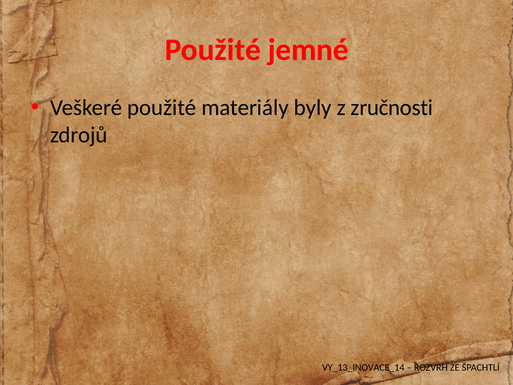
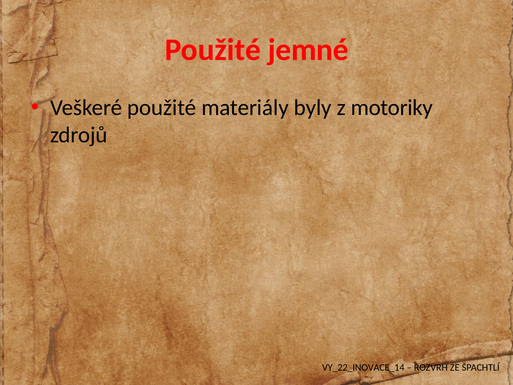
zručnosti: zručnosti -> motoriky (392, 108)
VY_13_INOVACE_14: VY_13_INOVACE_14 -> VY_22_INOVACE_14 (363, 367)
